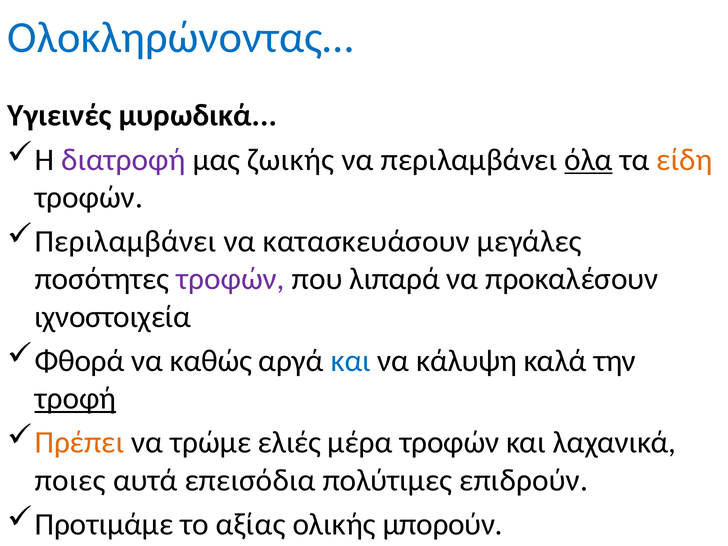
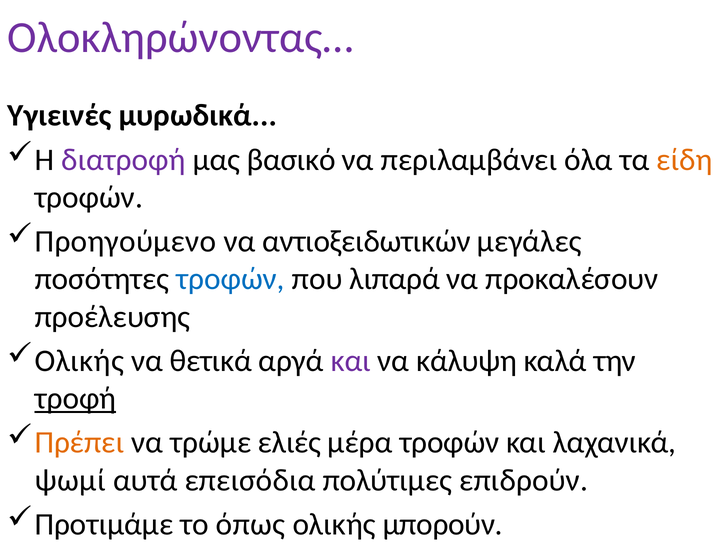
Ολοκληρώνοντας… colour: blue -> purple (180, 38)
ζωικής: ζωικής -> βασικό (291, 160)
όλα underline: present -> none (589, 160)
Περιλαμβάνει: Περιλαμβάνει -> Προηγούμενο (126, 242)
κατασκευάσουν: κατασκευάσουν -> αντιοξειδωτικών (367, 242)
τροφών colour: purple -> blue (231, 279)
ιχνοστοιχεία: ιχνοστοιχεία -> προέλευσης (112, 317)
Φθορά: Φθορά -> Ολικής (79, 361)
καθώς: καθώς -> θετικά (211, 361)
και colour: blue -> purple (351, 361)
ποιες: ποιες -> ψωμί (70, 480)
αξίας: αξίας -> όπως (251, 524)
